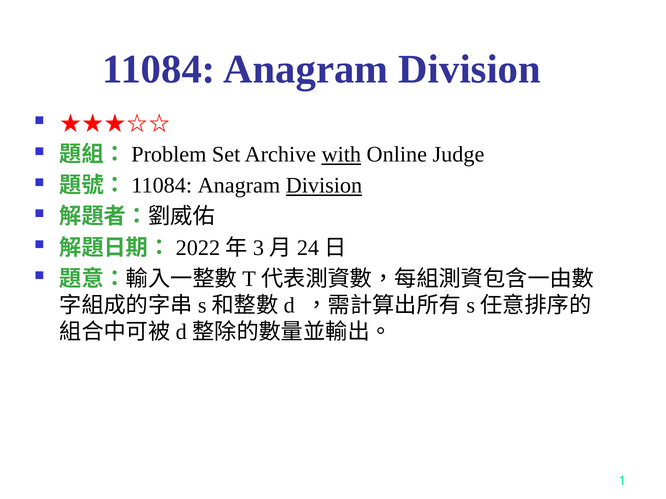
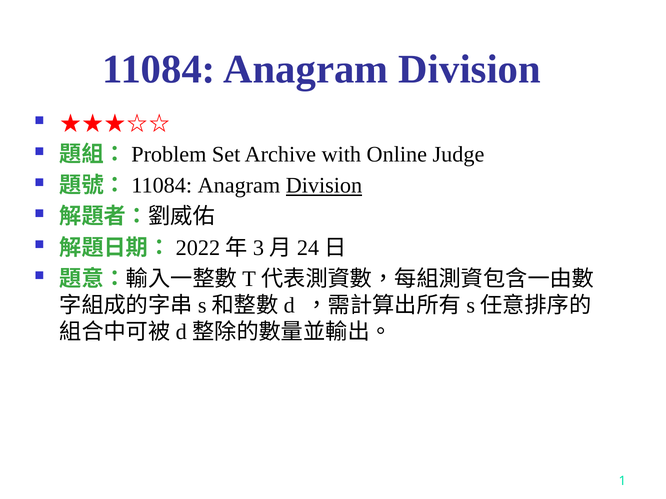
with underline: present -> none (341, 155)
